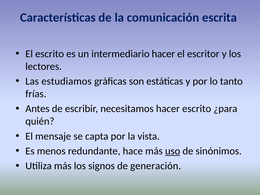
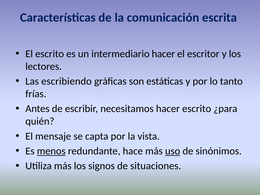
estudiamos: estudiamos -> escribiendo (66, 81)
menos underline: none -> present (51, 151)
generación: generación -> situaciones (156, 166)
